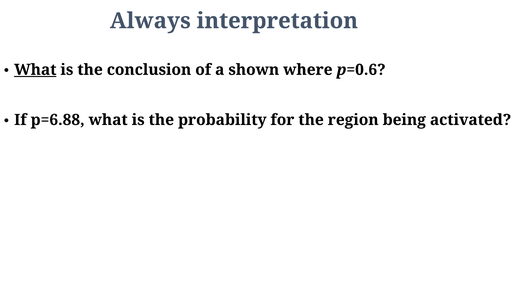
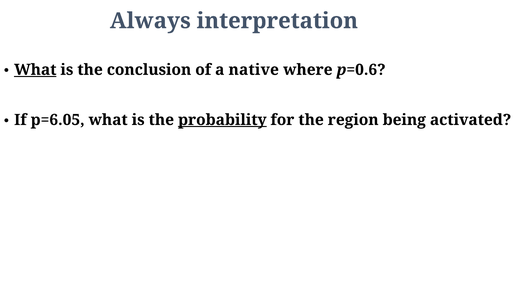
shown: shown -> native (254, 70)
p=6.88: p=6.88 -> p=6.05 (58, 120)
probability underline: none -> present (222, 120)
